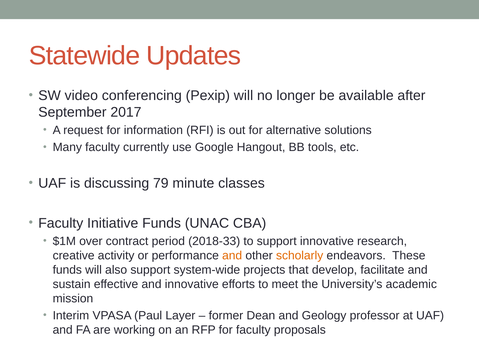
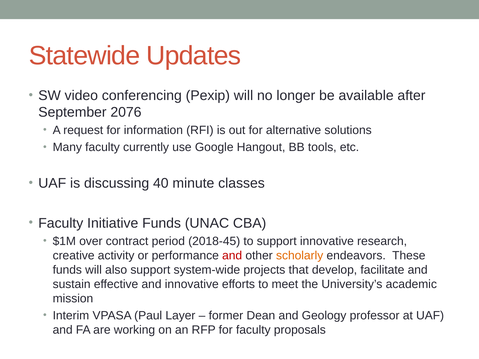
2017: 2017 -> 2076 (126, 112)
79: 79 -> 40 (161, 183)
2018-33: 2018-33 -> 2018-45 (214, 241)
and colour: orange -> red (232, 256)
